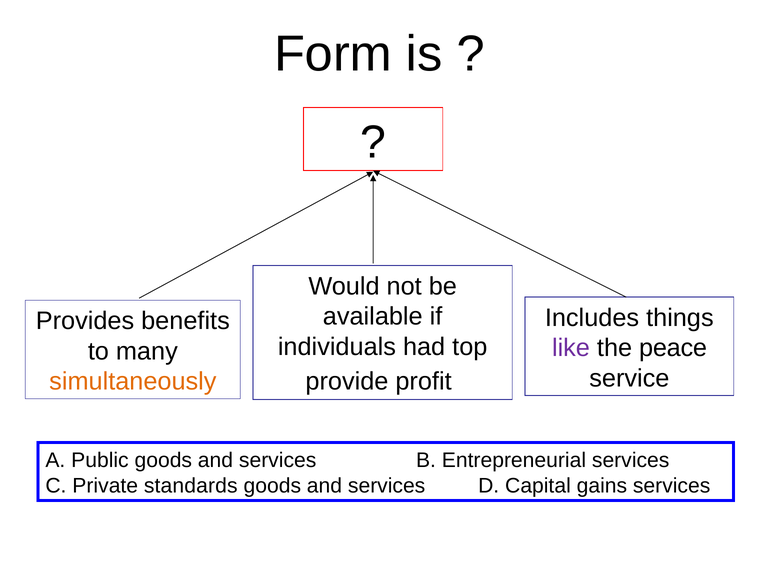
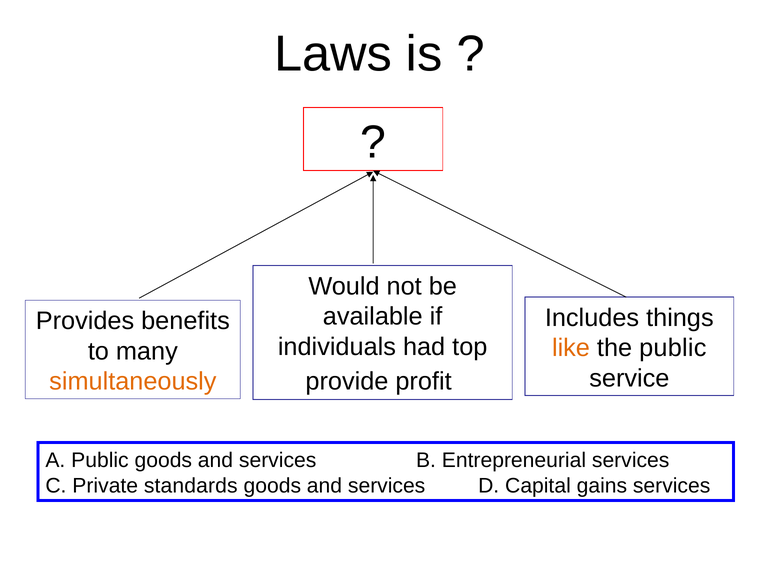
Form: Form -> Laws (333, 54)
like colour: purple -> orange (571, 348)
the peace: peace -> public (673, 348)
